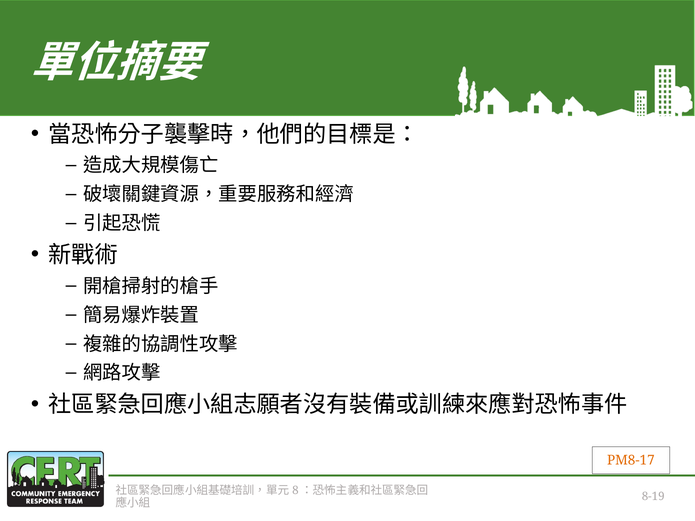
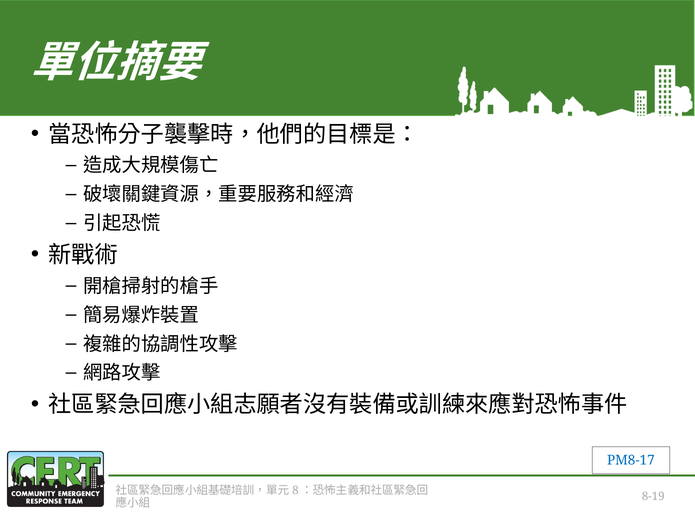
PM8-17 colour: orange -> blue (631, 460)
